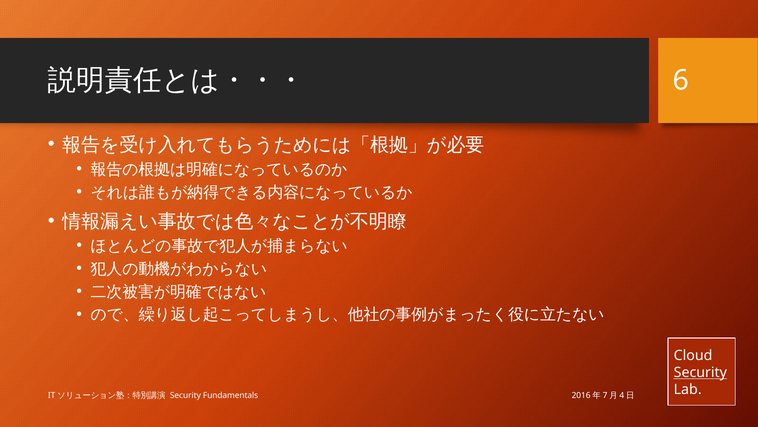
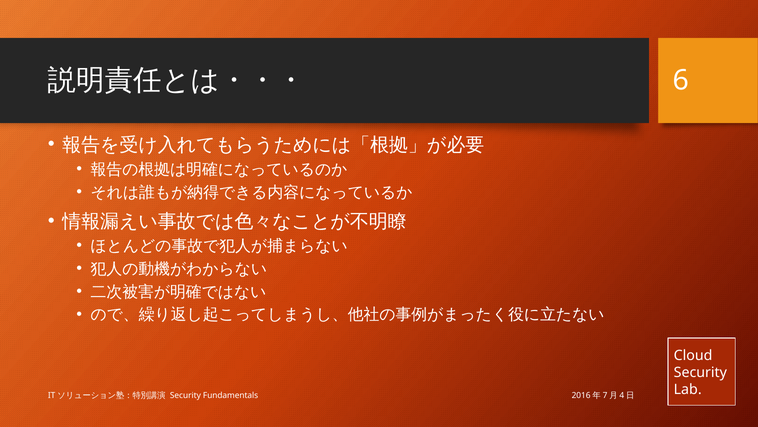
Security underline: present -> none (700, 372)
